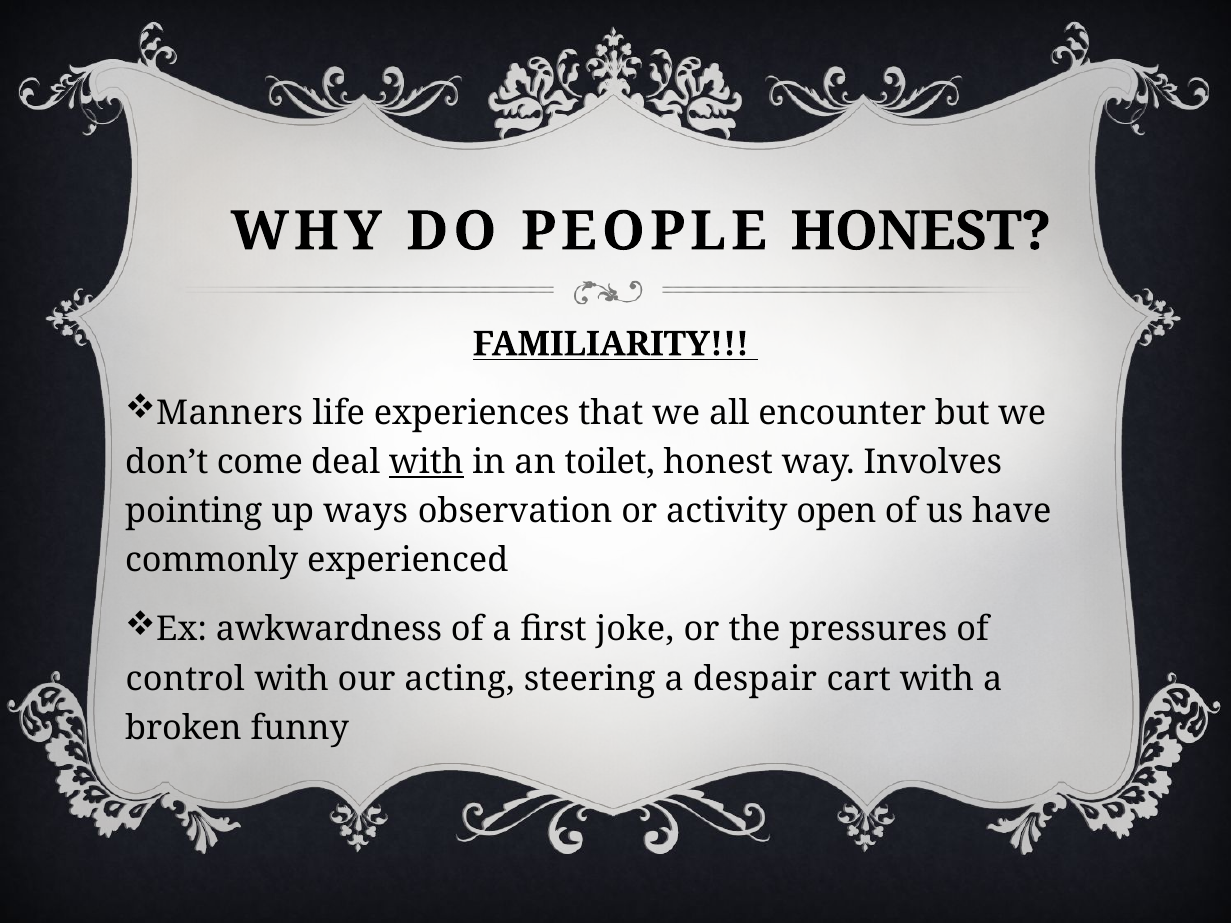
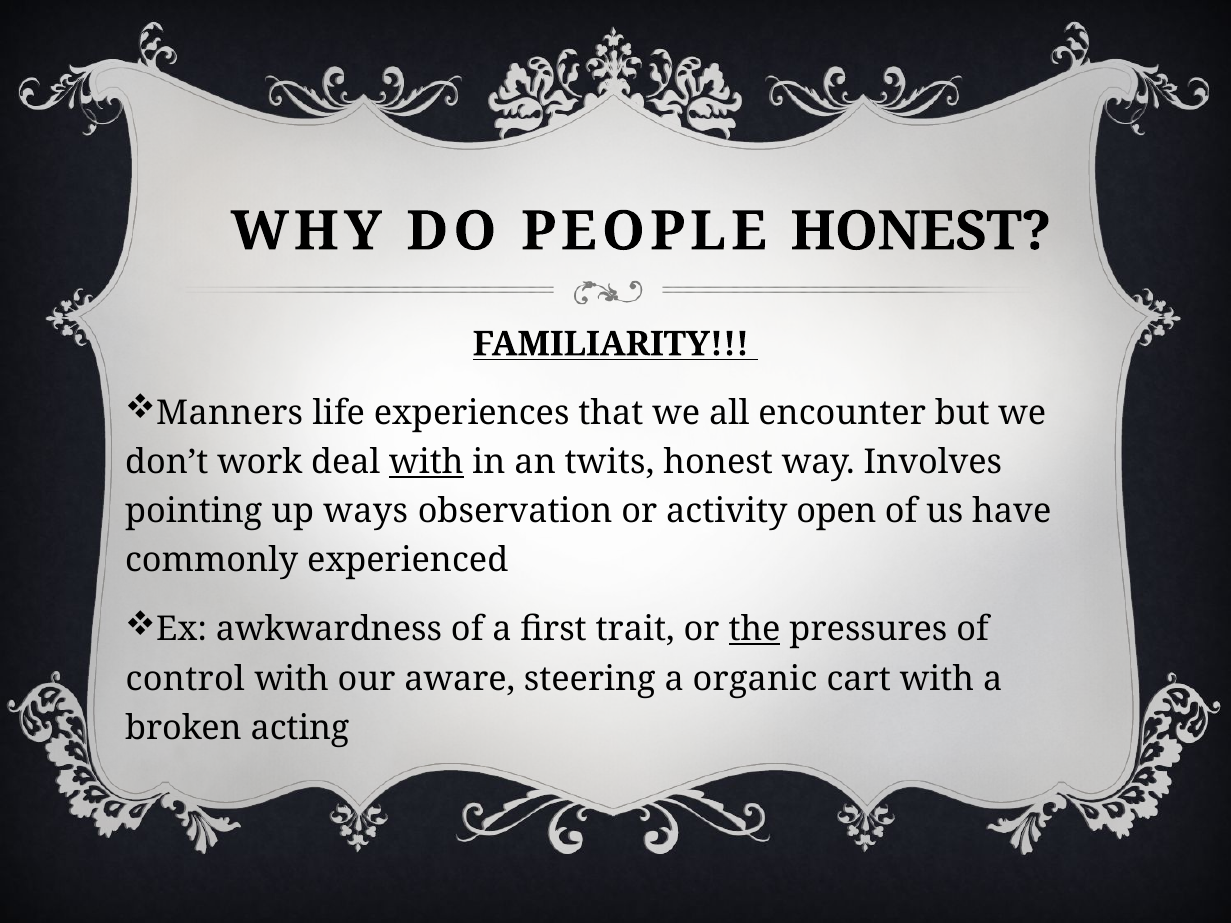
come: come -> work (260, 462)
toilet: toilet -> twits (610, 462)
joke: joke -> trait (635, 630)
the underline: none -> present (755, 630)
acting: acting -> aware (460, 679)
despair: despair -> organic (755, 679)
funny: funny -> acting (300, 728)
